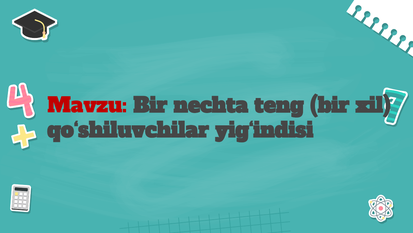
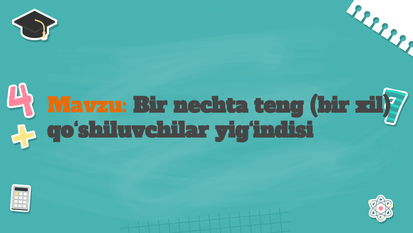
Mavzu colour: red -> orange (87, 105)
